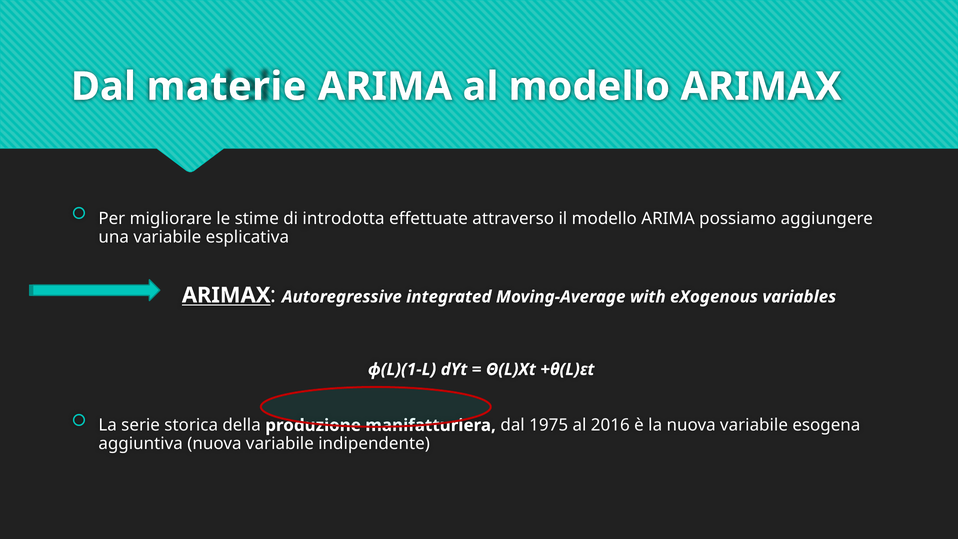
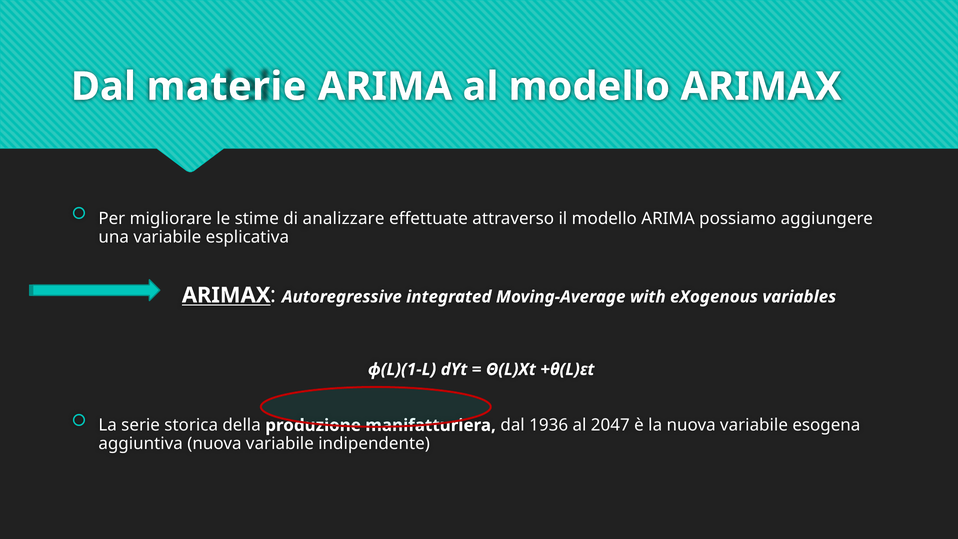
introdotta: introdotta -> analizzare (344, 219)
1975: 1975 -> 1936 (549, 425)
2016: 2016 -> 2047 (610, 425)
